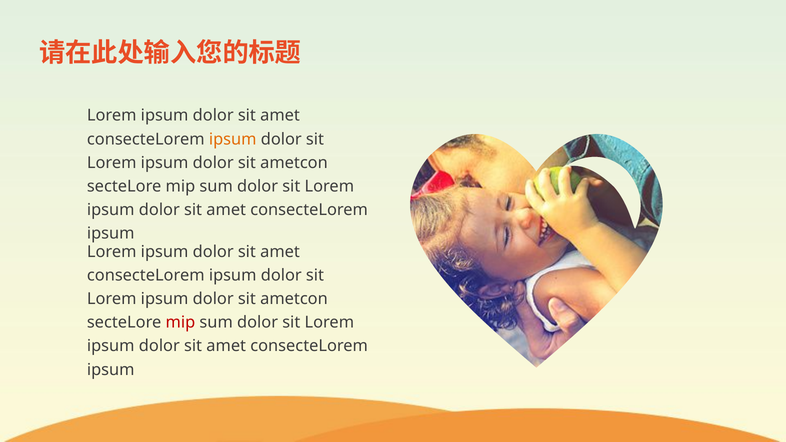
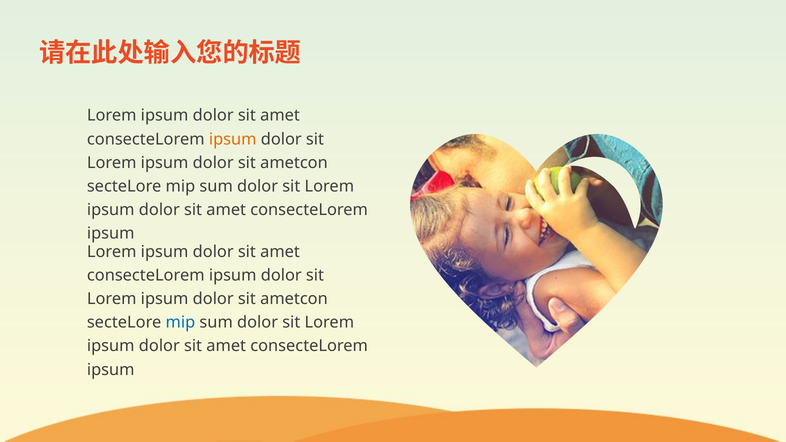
mip colour: red -> blue (180, 323)
